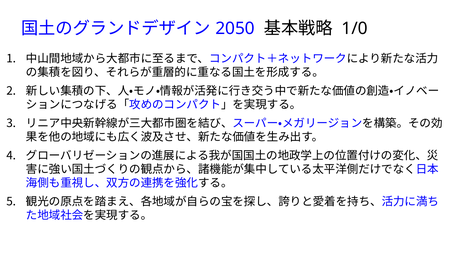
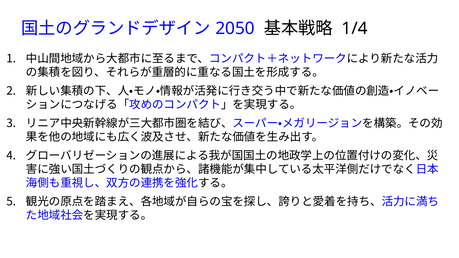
1/0: 1/0 -> 1/4 (355, 29)
